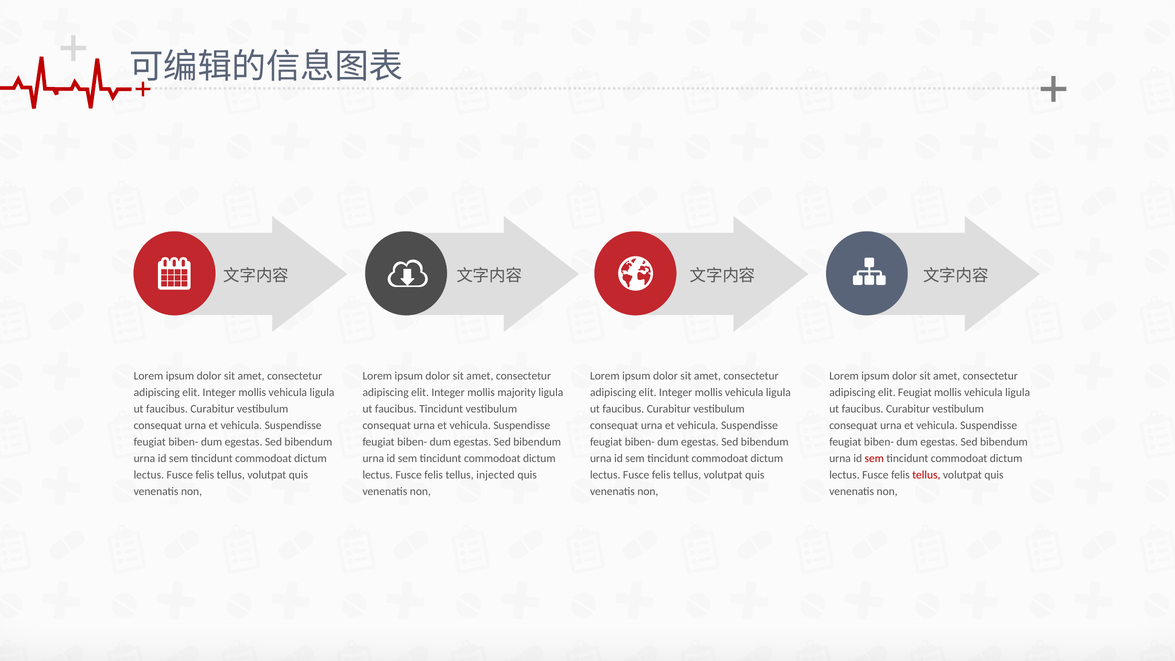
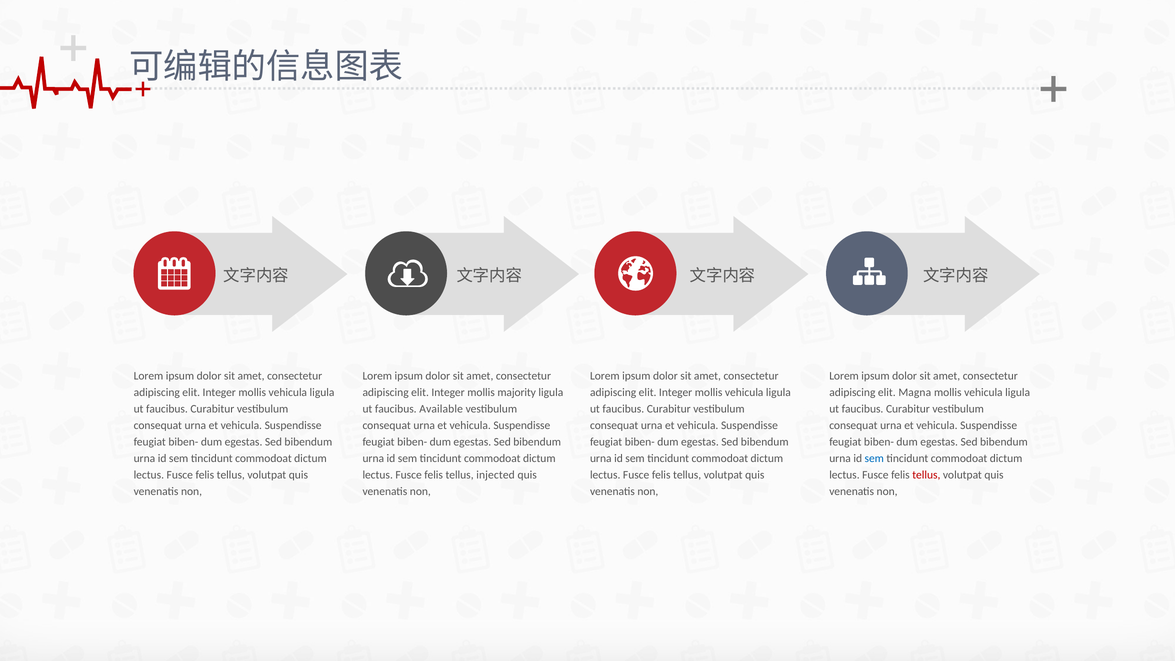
elit Feugiat: Feugiat -> Magna (915, 392)
faucibus Tincidunt: Tincidunt -> Available (441, 409)
sem colour: red -> blue (874, 458)
